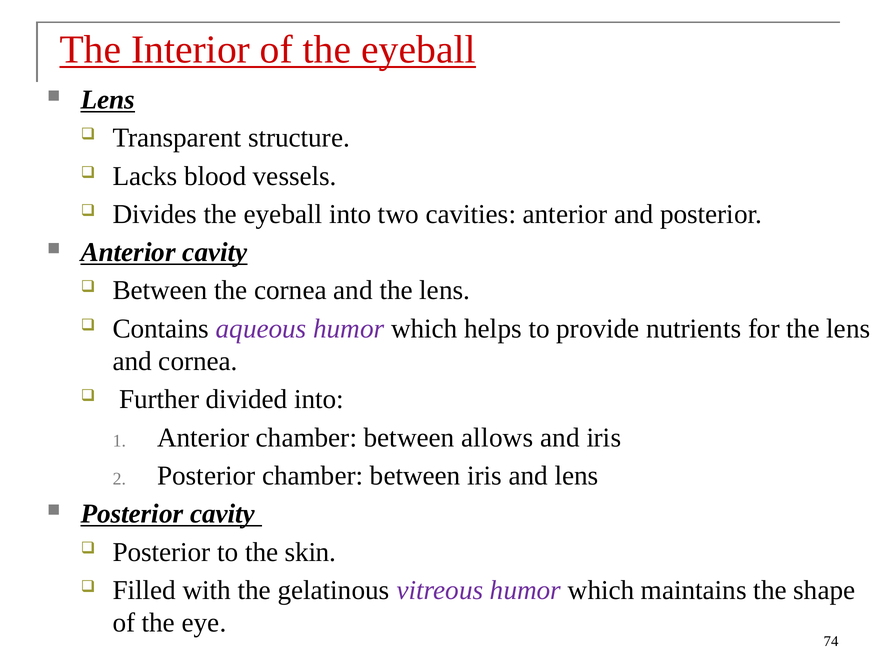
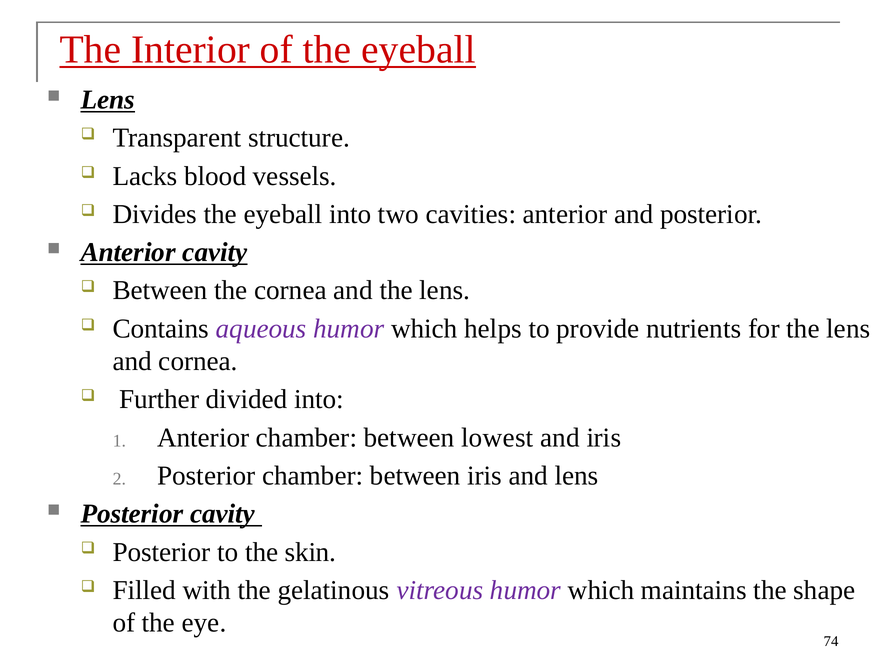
allows: allows -> lowest (497, 438)
